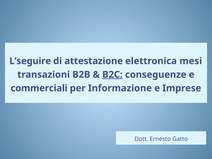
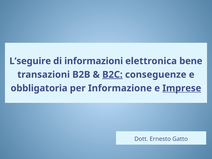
attestazione: attestazione -> informazioni (94, 61)
mesi: mesi -> bene (191, 61)
commerciali: commerciali -> obbligatoria (39, 88)
Imprese underline: none -> present (182, 88)
